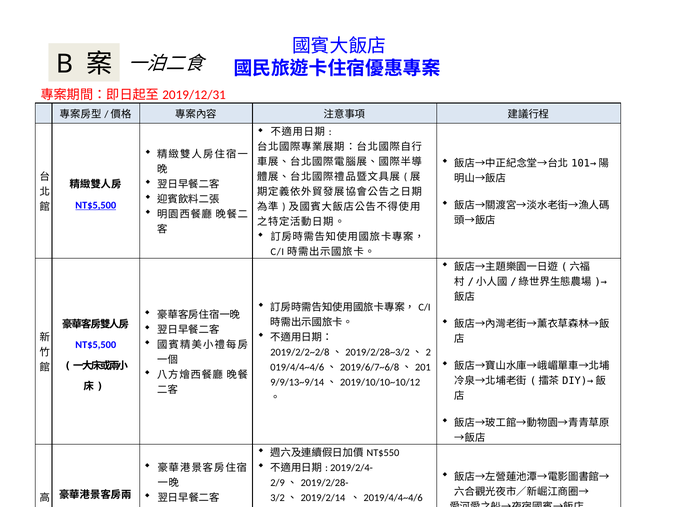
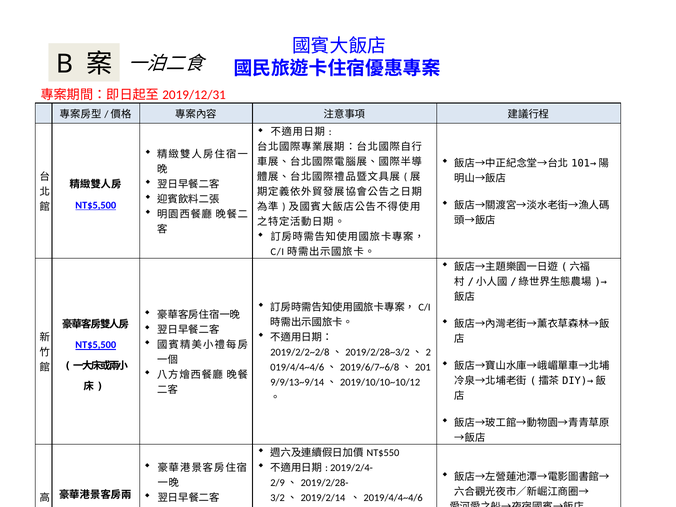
NT$5,500 underline: none -> present (96, 345)
